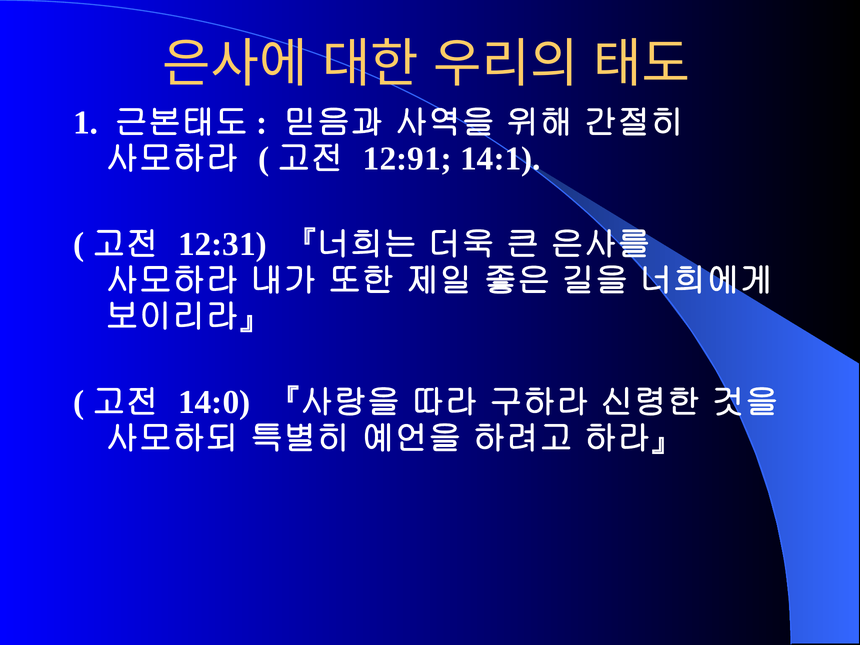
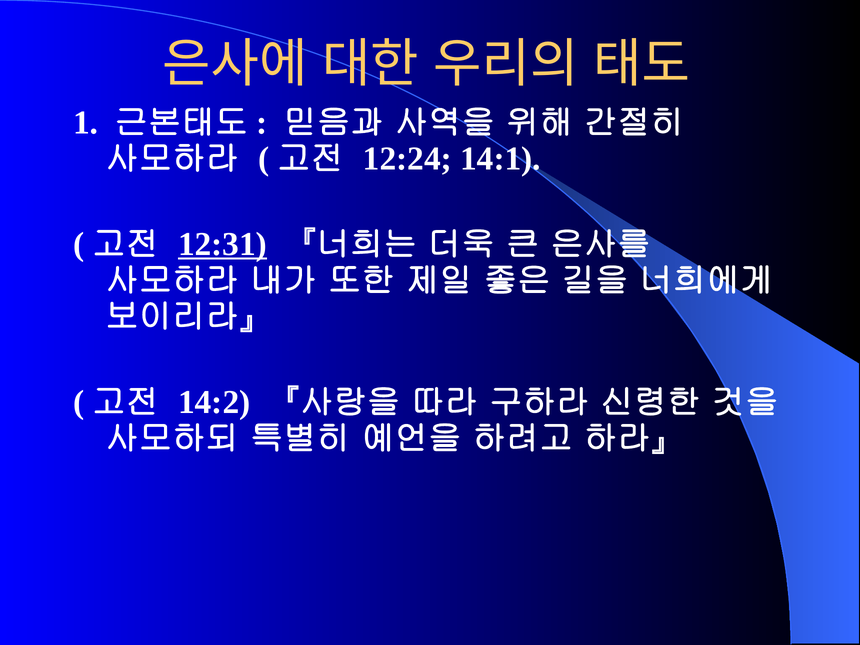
12:91: 12:91 -> 12:24 (407, 159)
12:31 underline: none -> present (223, 244)
14:0: 14:0 -> 14:2 (214, 402)
